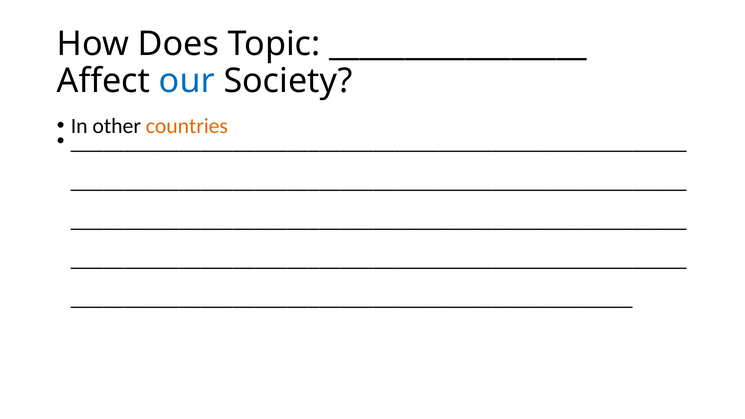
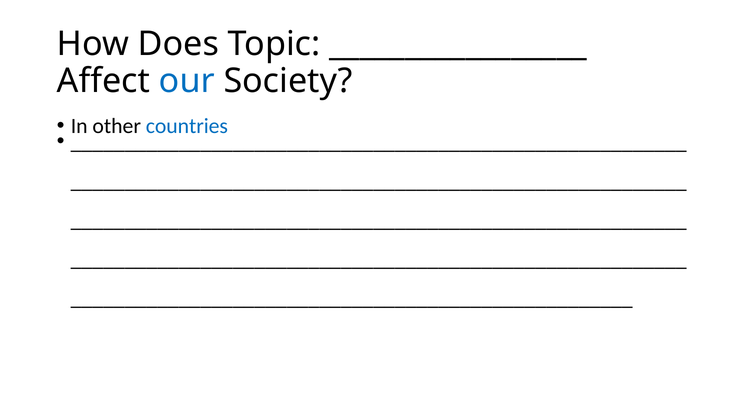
countries colour: orange -> blue (187, 126)
